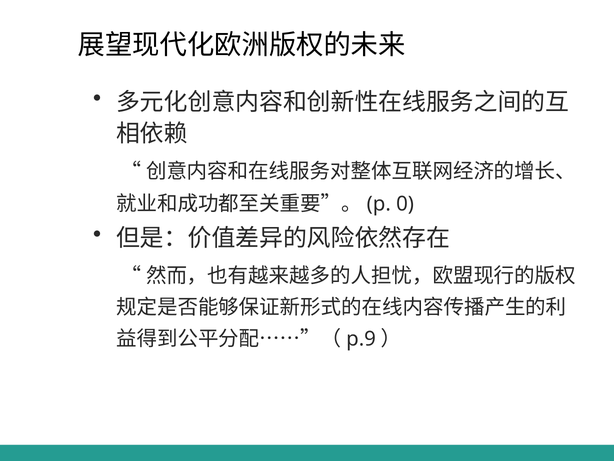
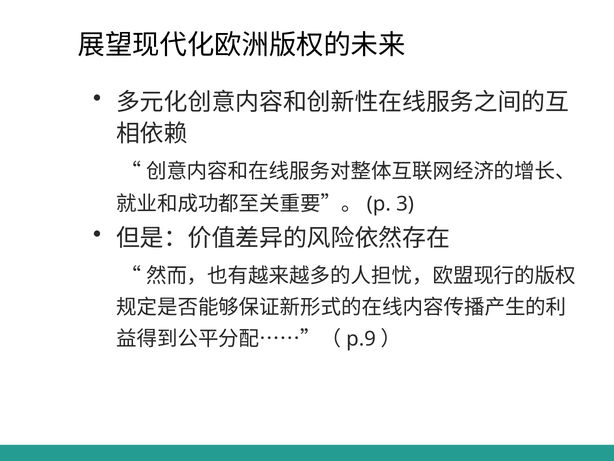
0: 0 -> 3 (405, 204)
